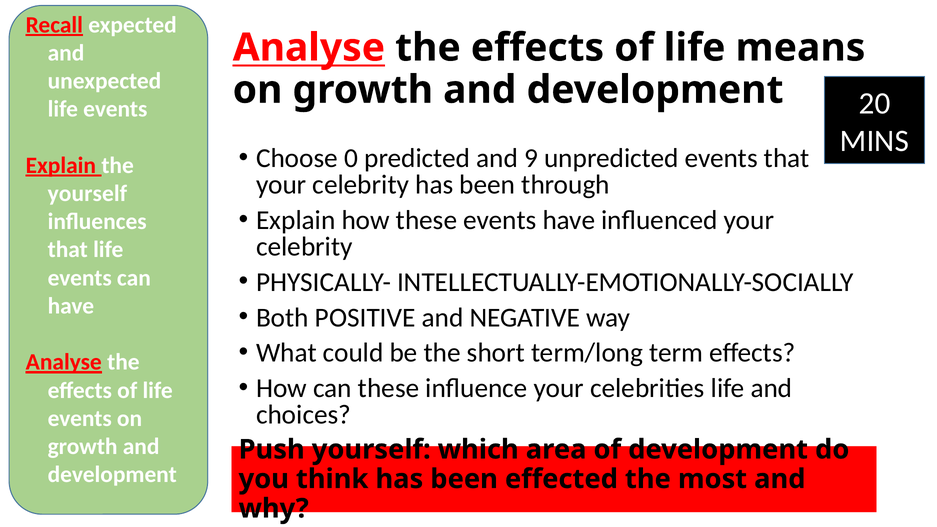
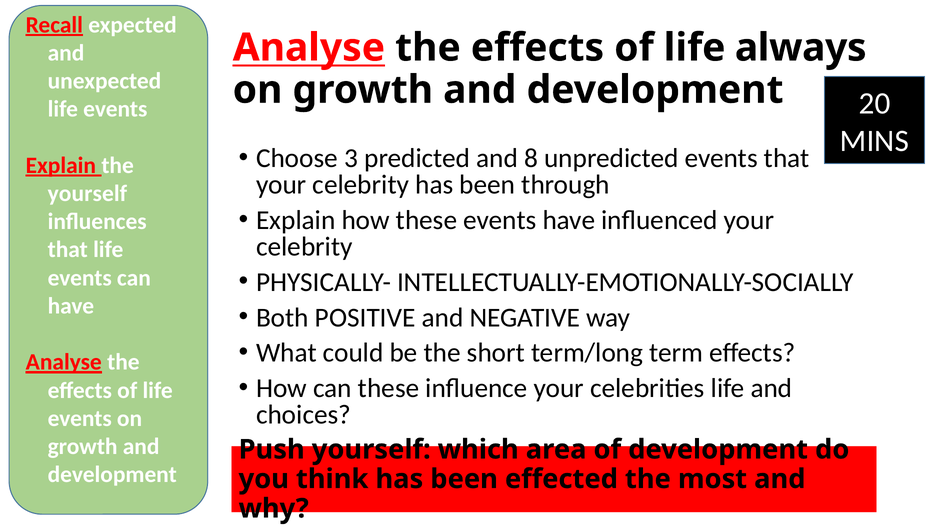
means: means -> always (801, 48)
0: 0 -> 3 (351, 158)
9: 9 -> 8 (531, 158)
